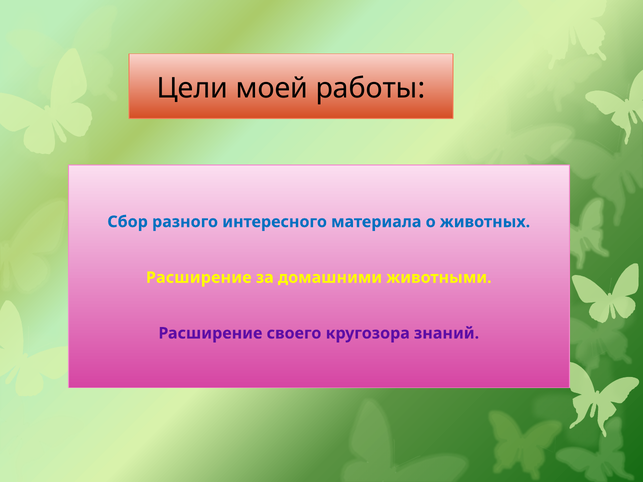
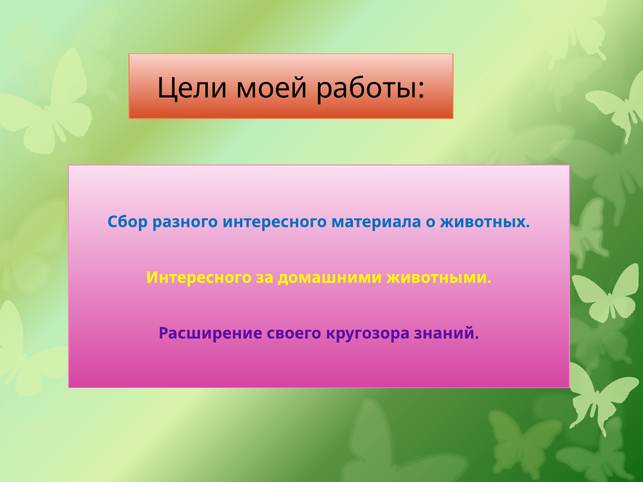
Расширение: Расширение -> Интересного (199, 278)
